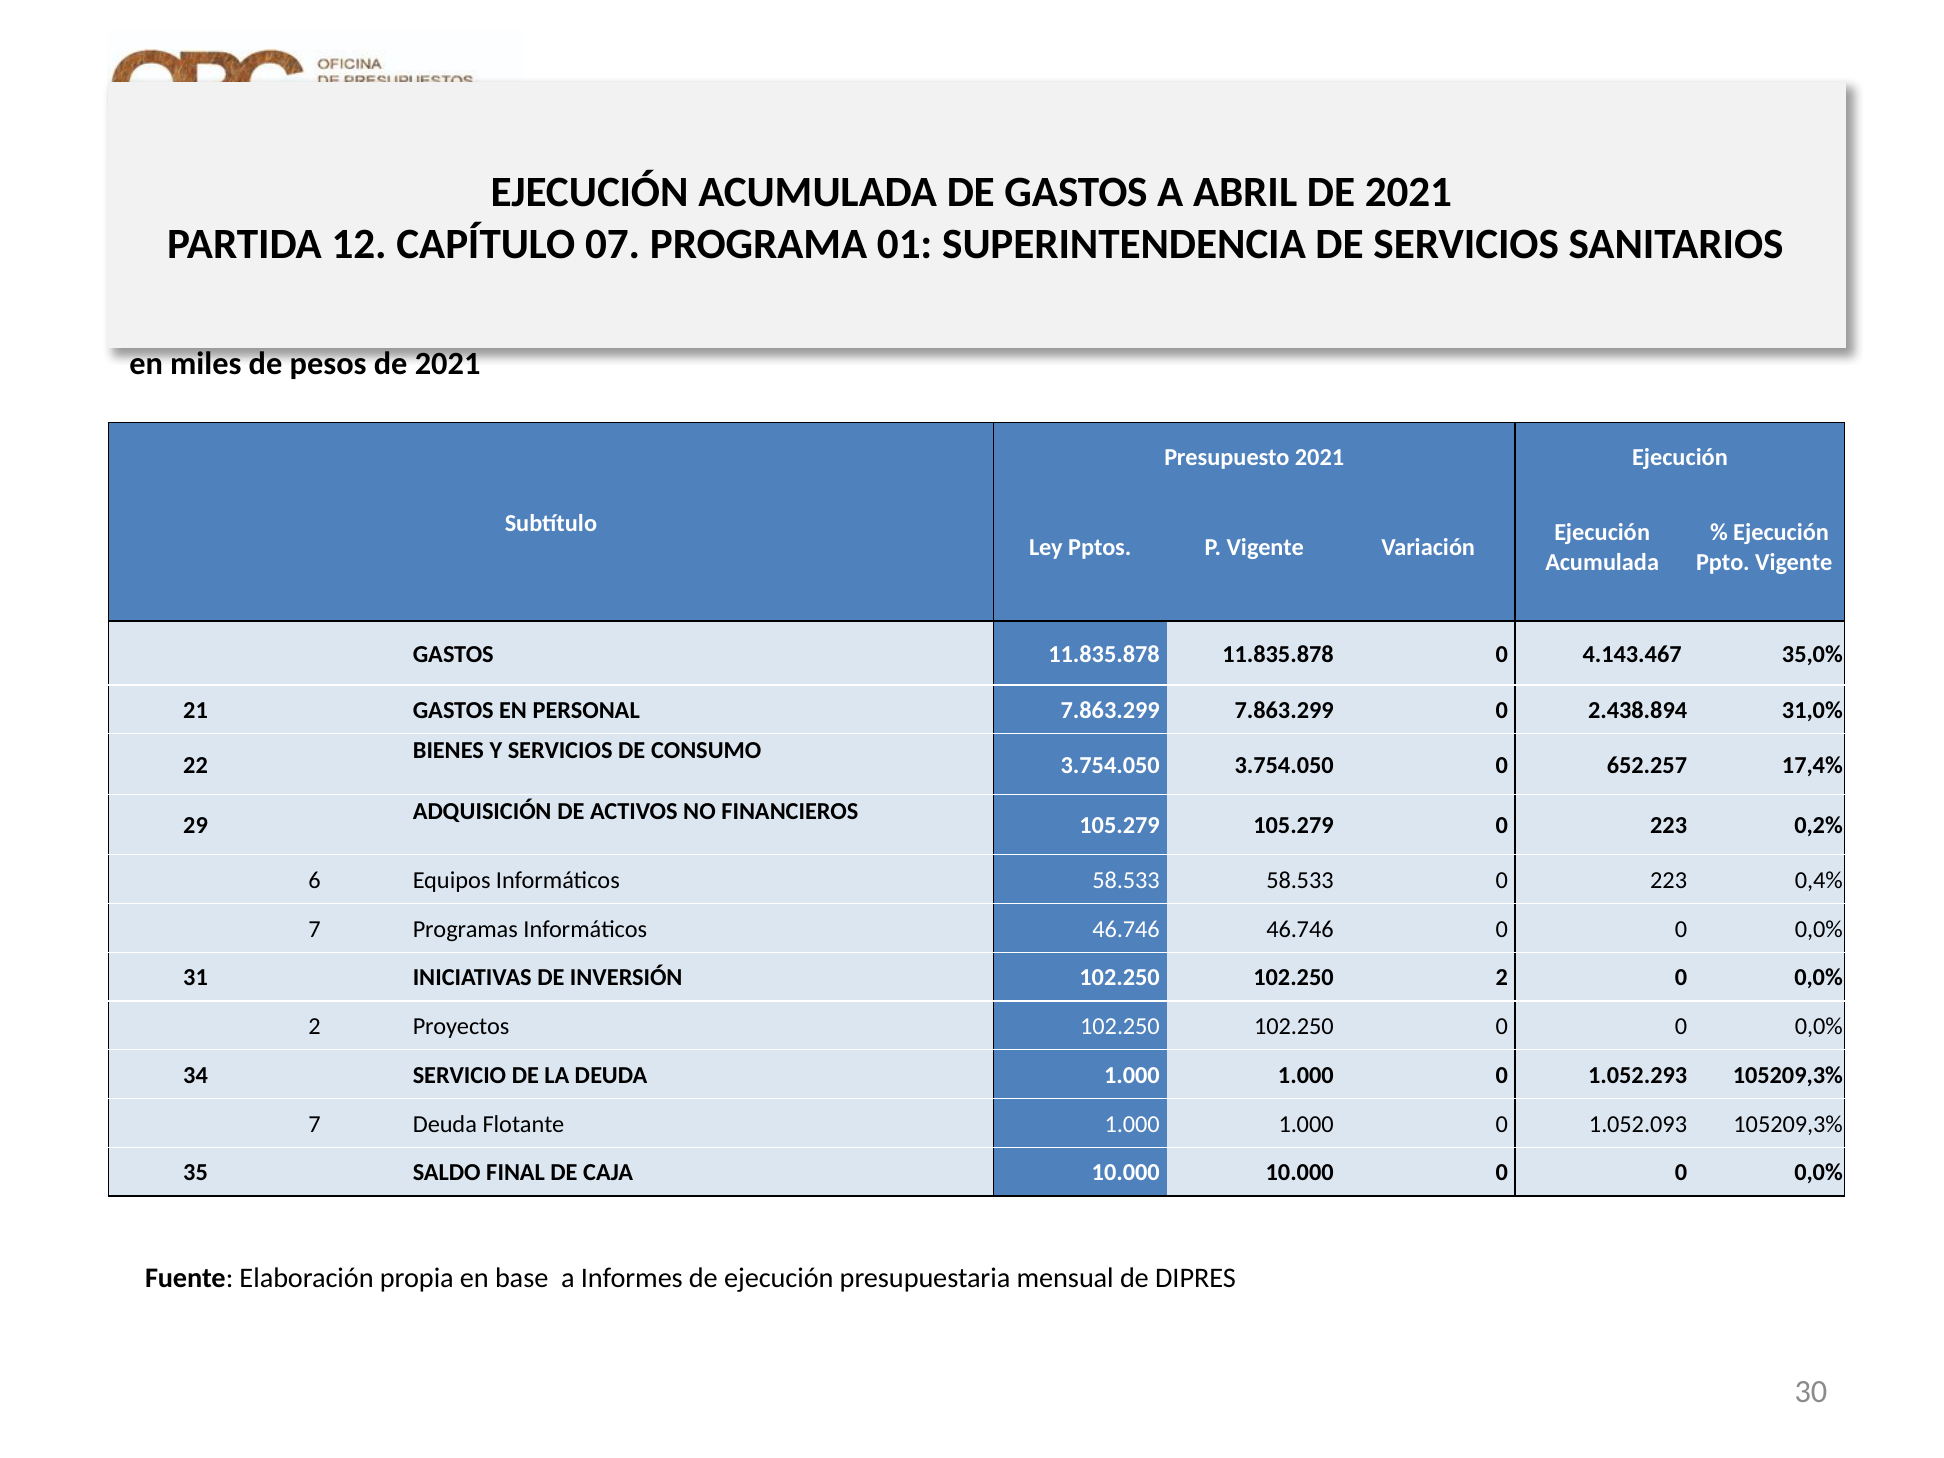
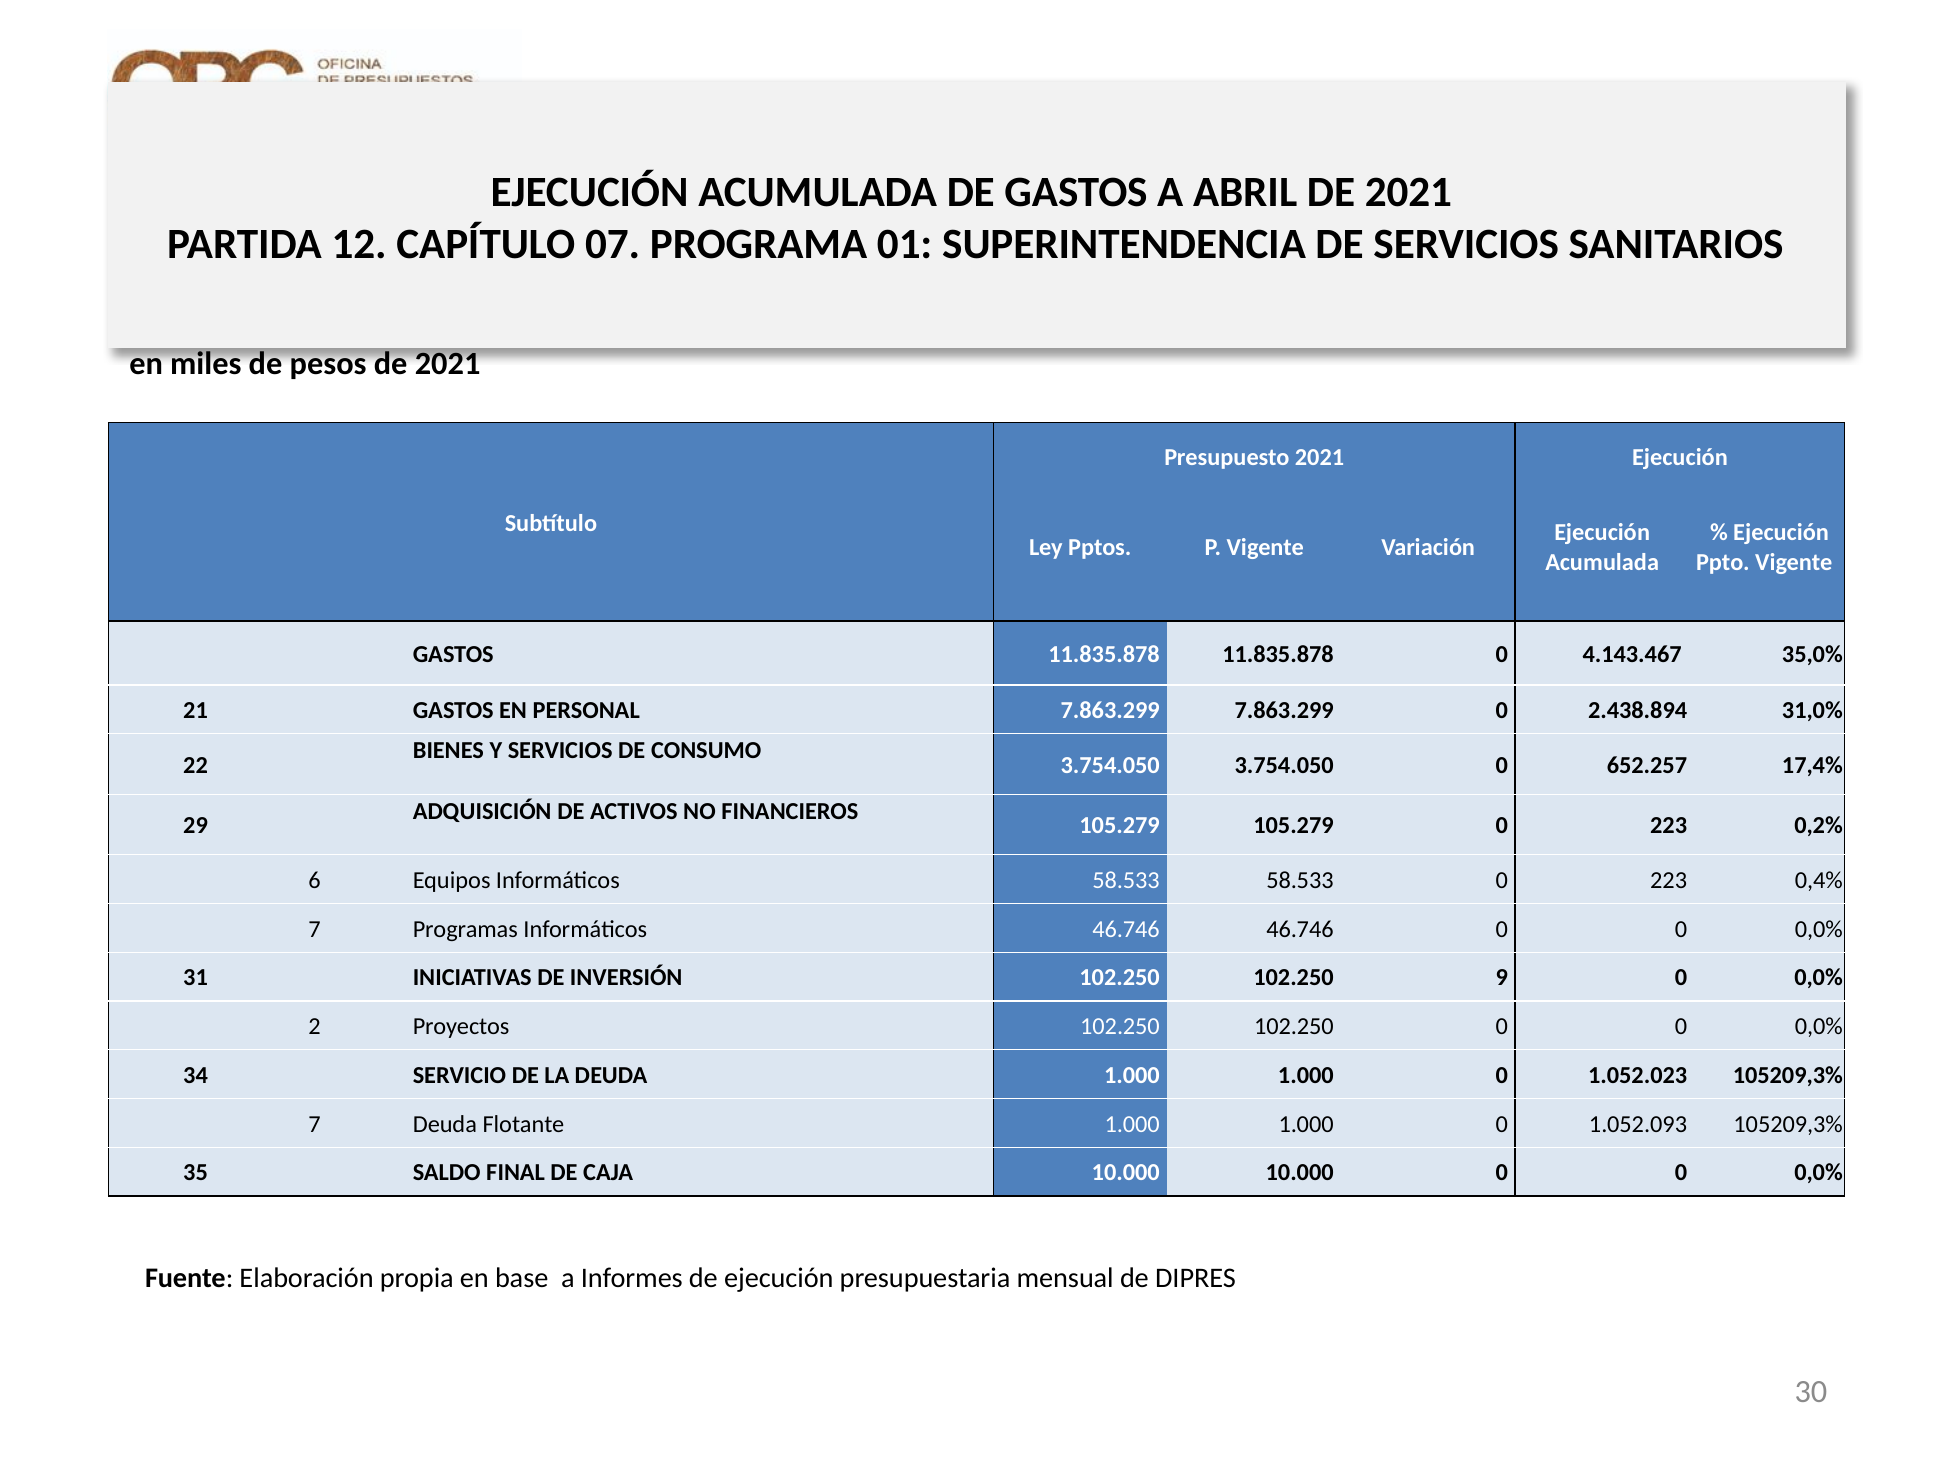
102.250 2: 2 -> 9 (1502, 978)
1.052.293: 1.052.293 -> 1.052.023 (1638, 1075)
